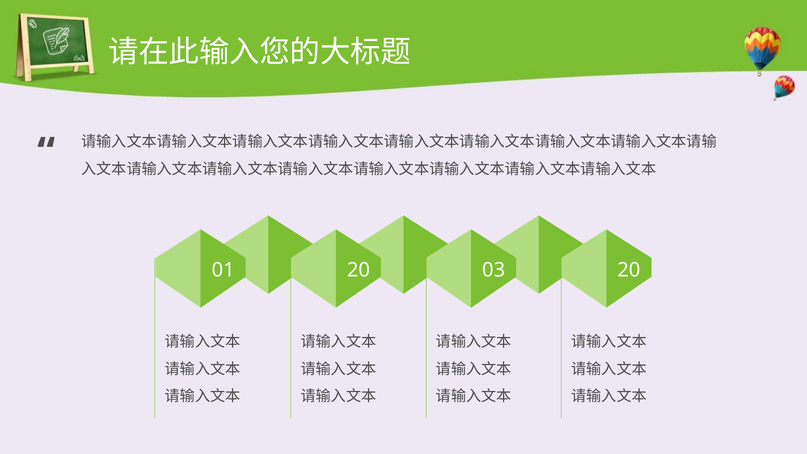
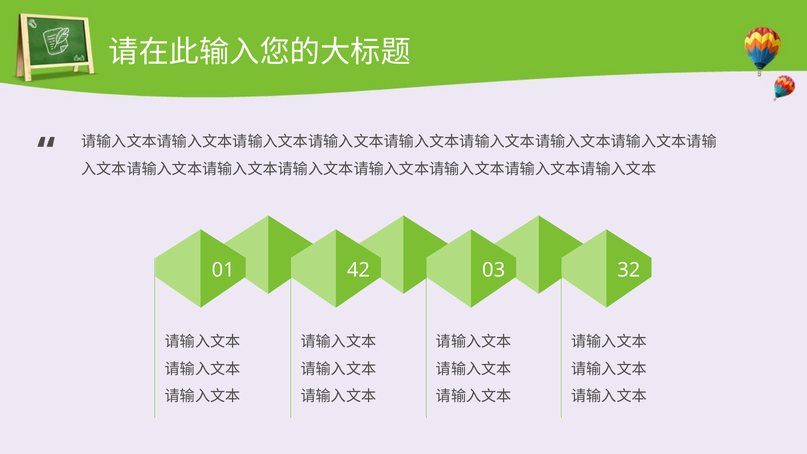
01 20: 20 -> 42 (358, 270)
03 20: 20 -> 32 (629, 270)
